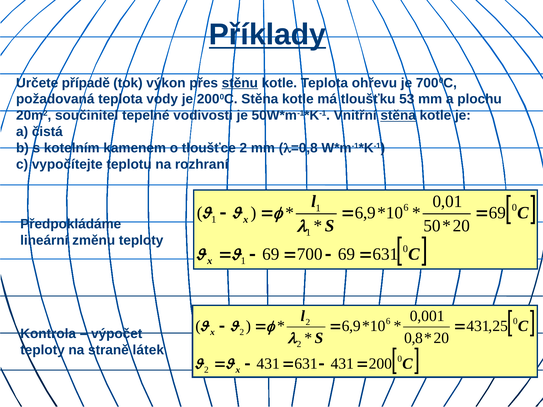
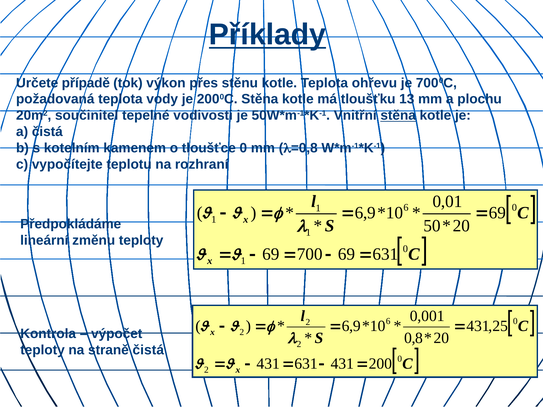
stěnu underline: present -> none (240, 83)
53: 53 -> 13 (407, 99)
tloušťce 2: 2 -> 0 (243, 148)
straně látek: látek -> čistá (148, 350)
